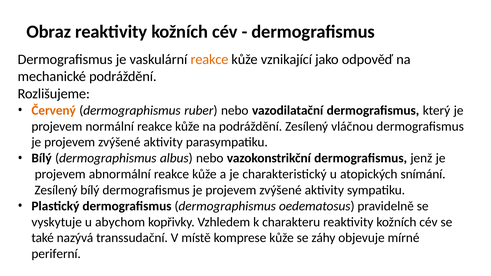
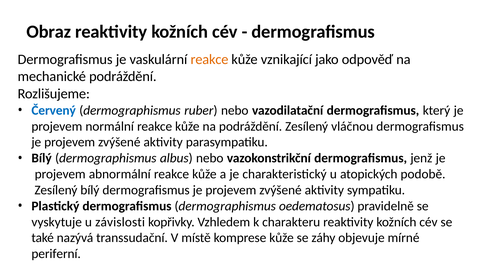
Červený colour: orange -> blue (54, 110)
snímání: snímání -> podobě (423, 174)
abychom: abychom -> závislosti (120, 222)
